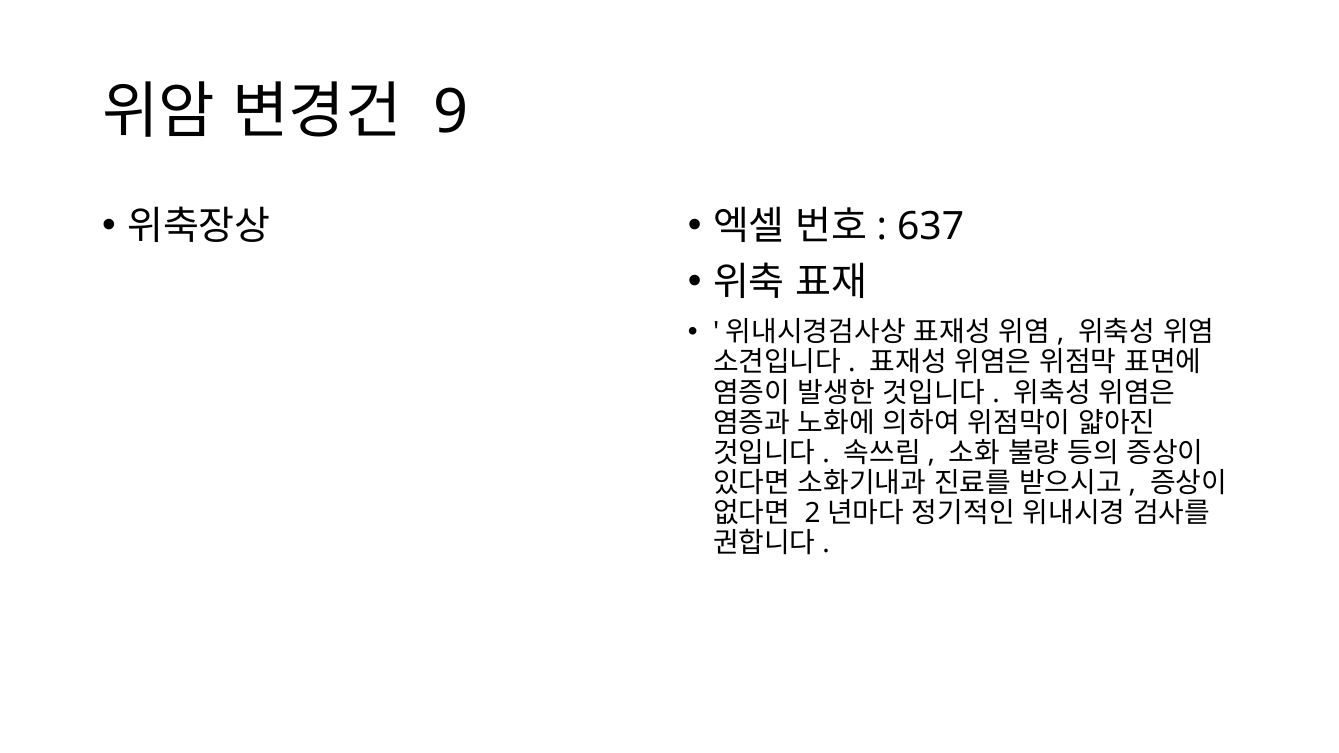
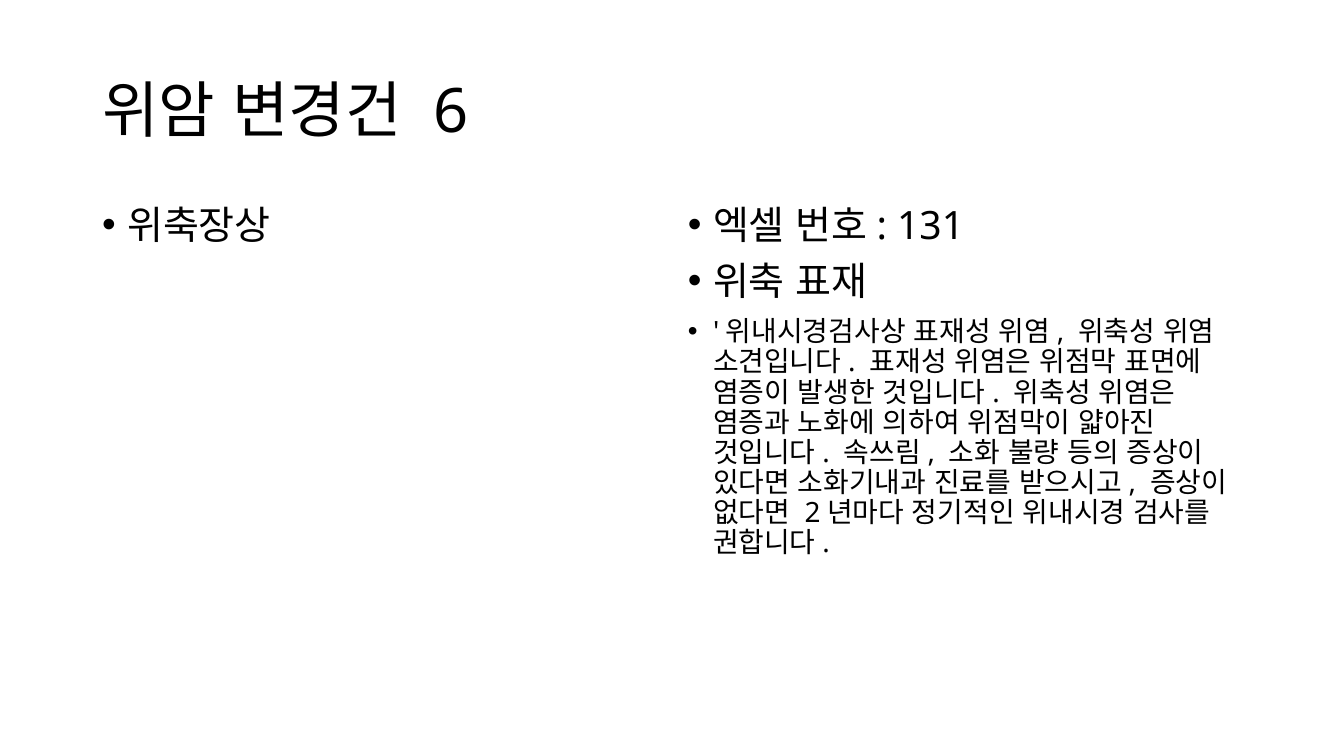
9: 9 -> 6 (451, 112)
637: 637 -> 131 (931, 226)
